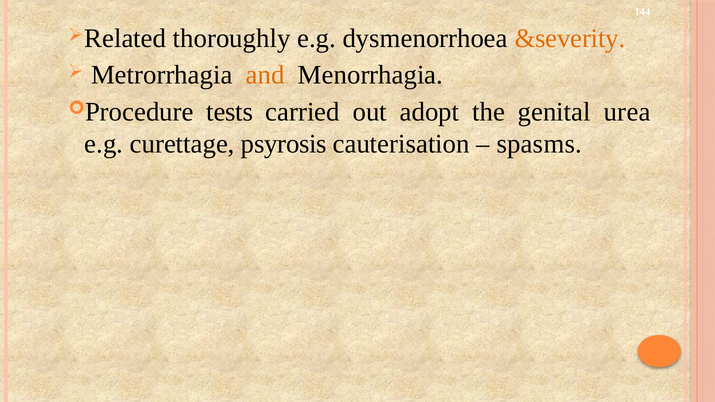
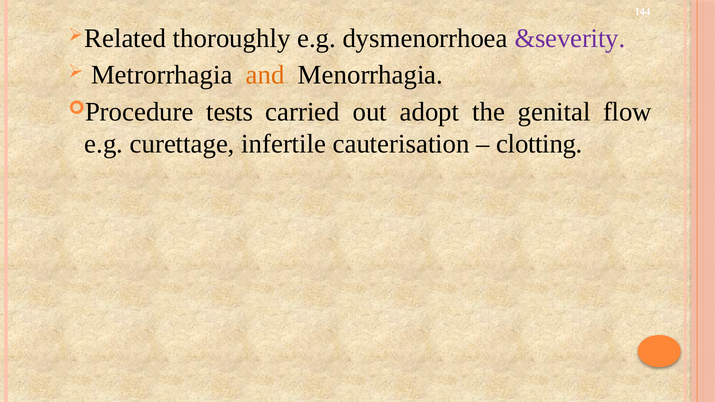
&severity colour: orange -> purple (570, 38)
urea: urea -> flow (627, 112)
psyrosis: psyrosis -> infertile (284, 144)
spasms: spasms -> clotting (539, 144)
